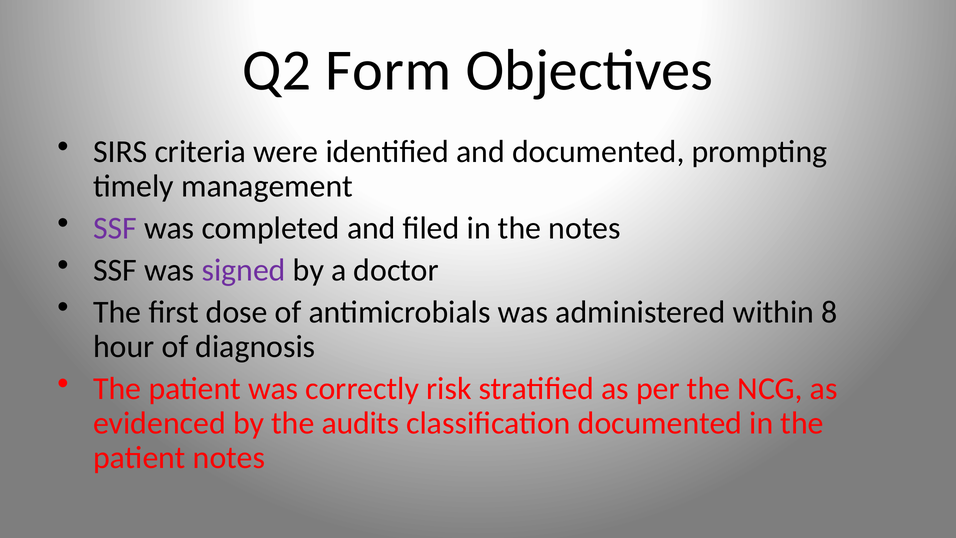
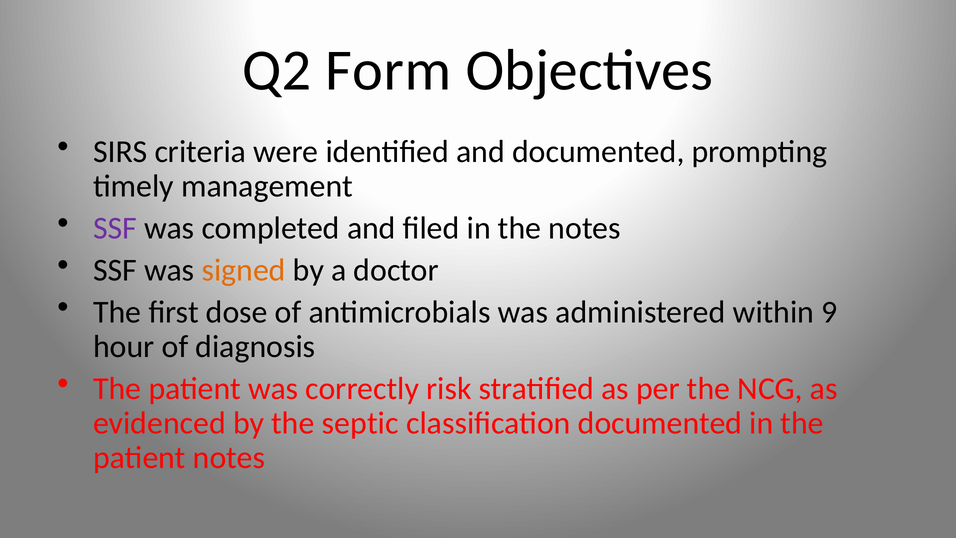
signed colour: purple -> orange (244, 270)
8: 8 -> 9 (829, 312)
audits: audits -> septic (360, 423)
